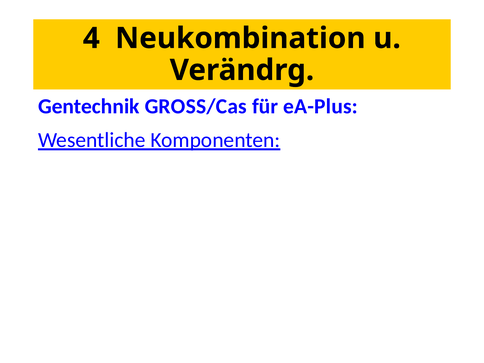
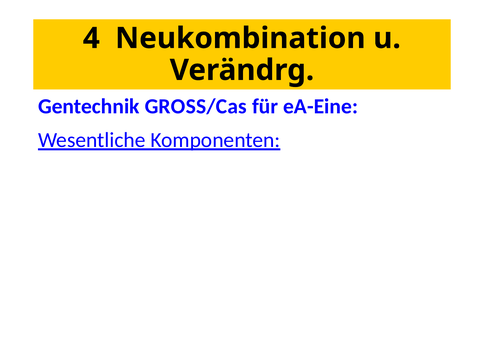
eA-Plus: eA-Plus -> eA-Eine (321, 106)
